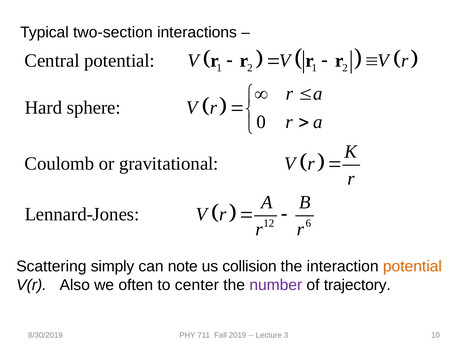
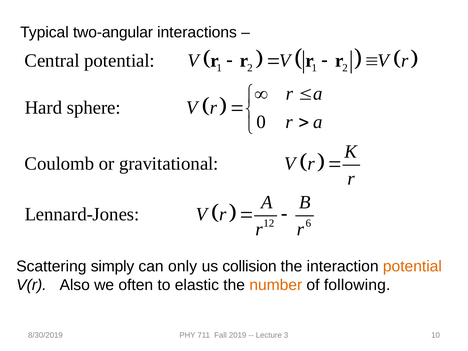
two-section: two-section -> two-angular (113, 32)
note: note -> only (183, 266)
center: center -> elastic (197, 285)
number colour: purple -> orange (276, 285)
trajectory: trajectory -> following (357, 285)
